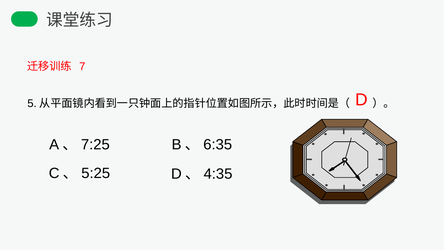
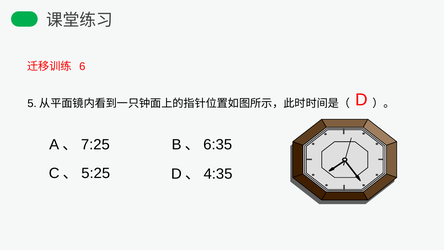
7: 7 -> 6 (82, 66)
